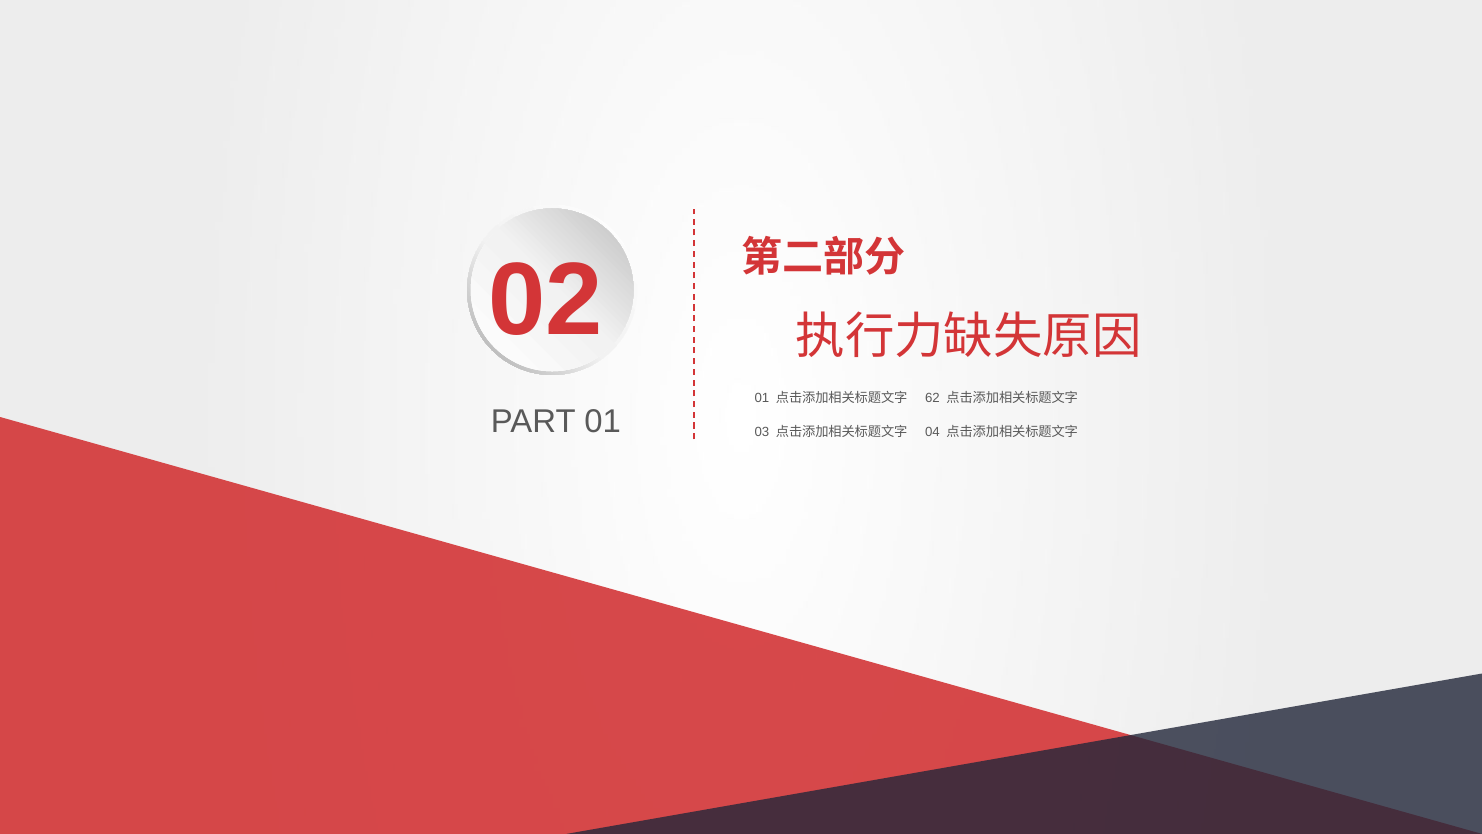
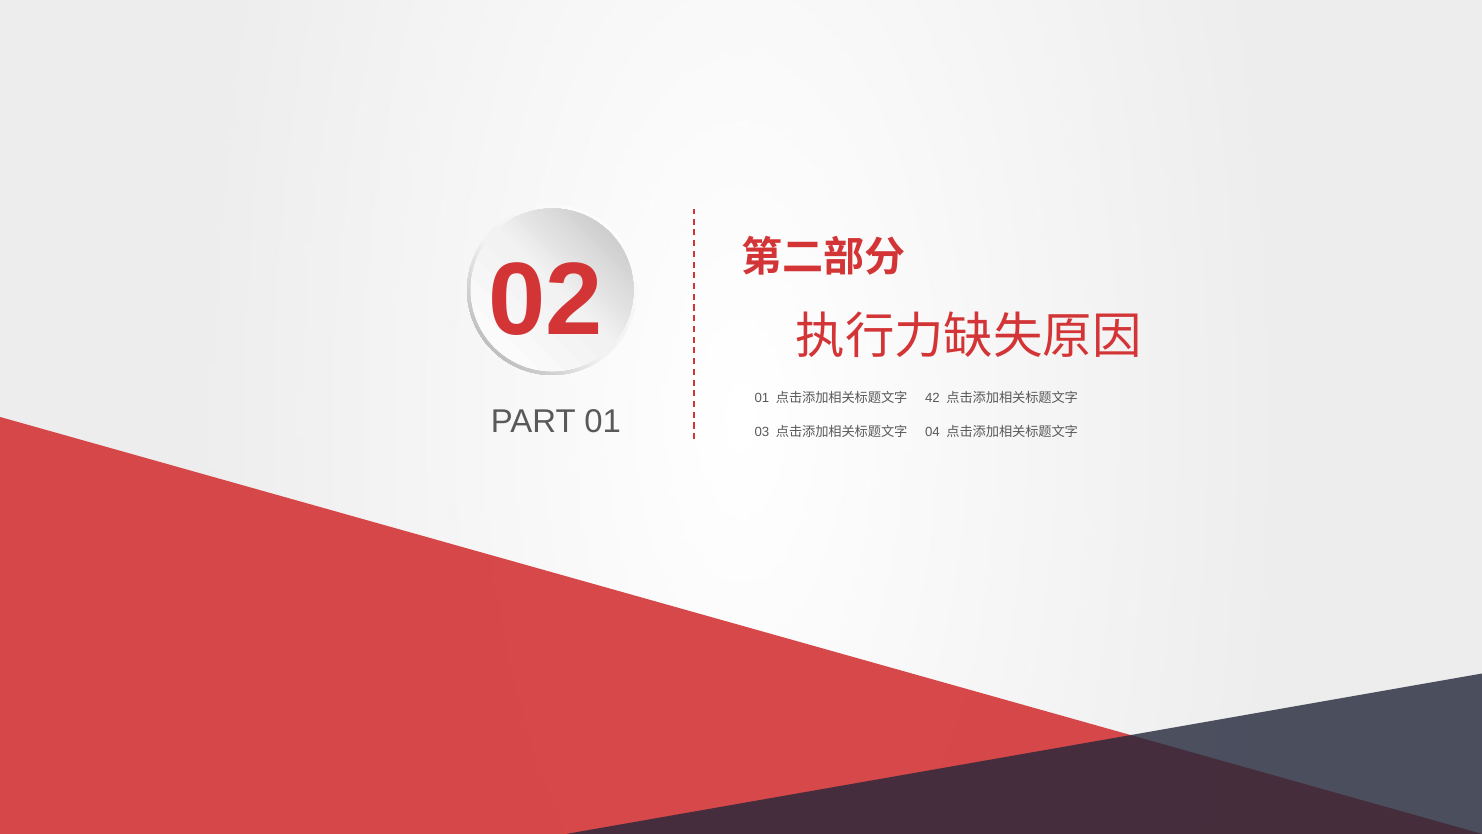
62: 62 -> 42 (932, 398)
